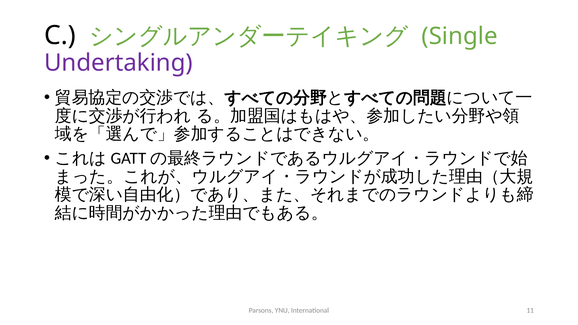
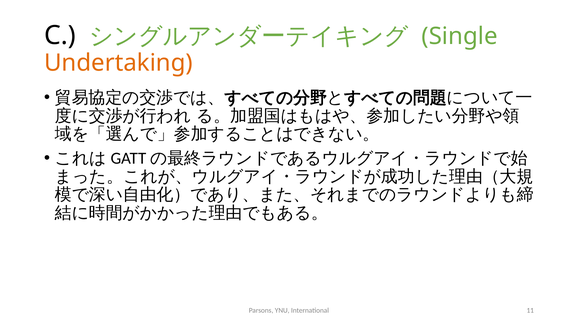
Undertaking colour: purple -> orange (118, 63)
